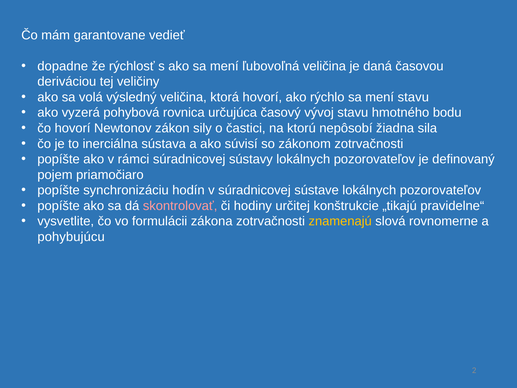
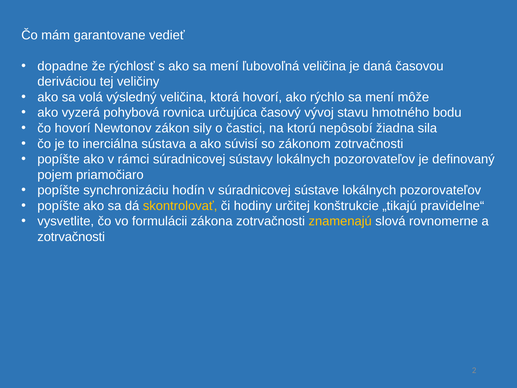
mení stavu: stavu -> môže (413, 97)
skontrolovať colour: pink -> yellow (180, 206)
pohybujúcu: pohybujúcu -> zotrvačnosti (71, 237)
